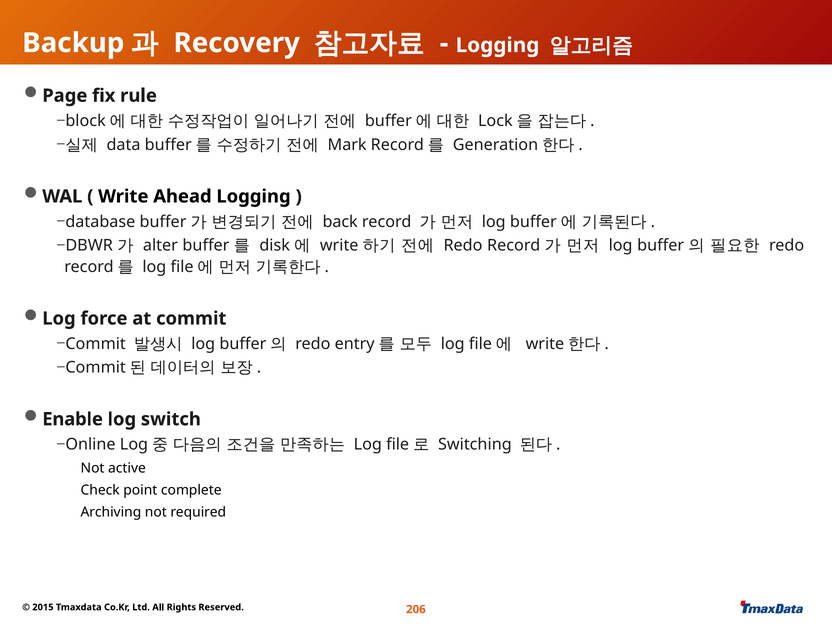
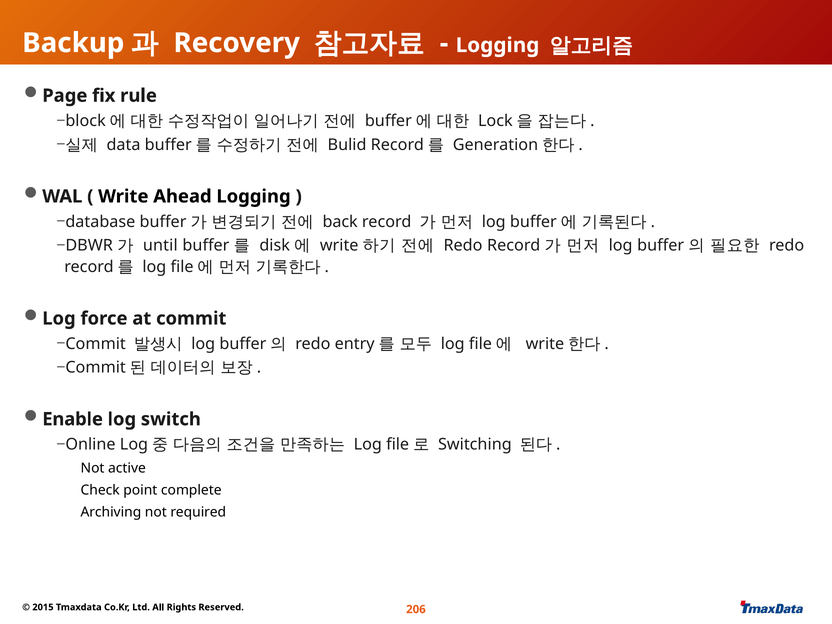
Mark: Mark -> Bulid (347, 145)
alter: alter -> until (160, 246)
